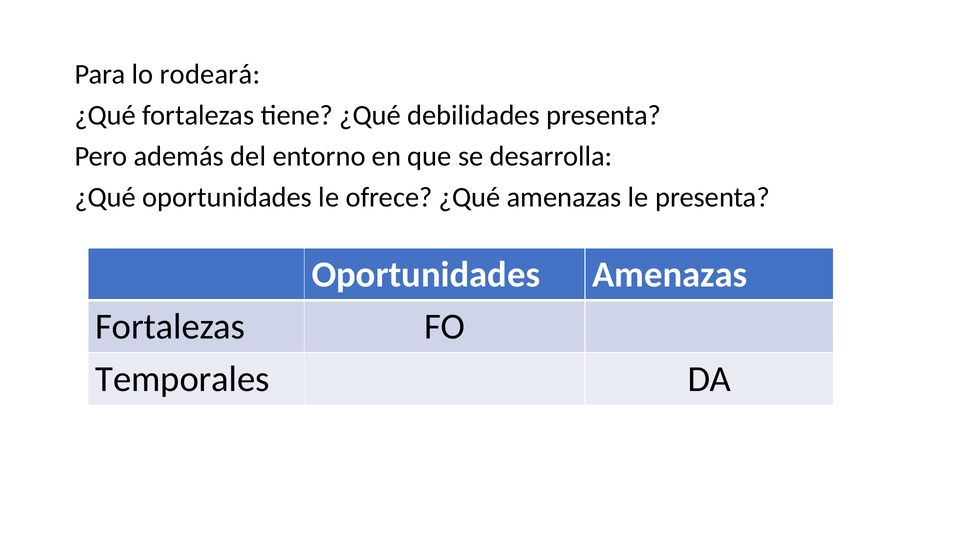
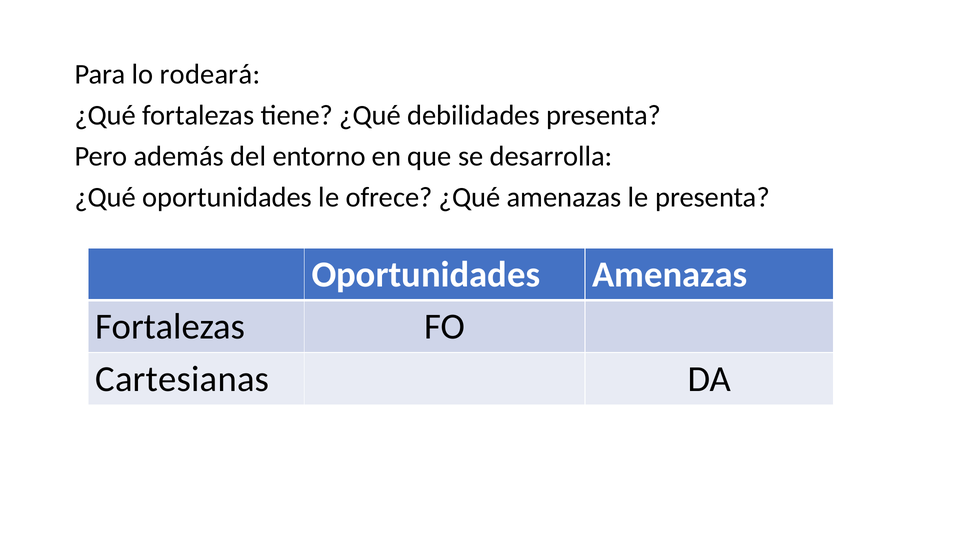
Temporales: Temporales -> Cartesianas (182, 379)
